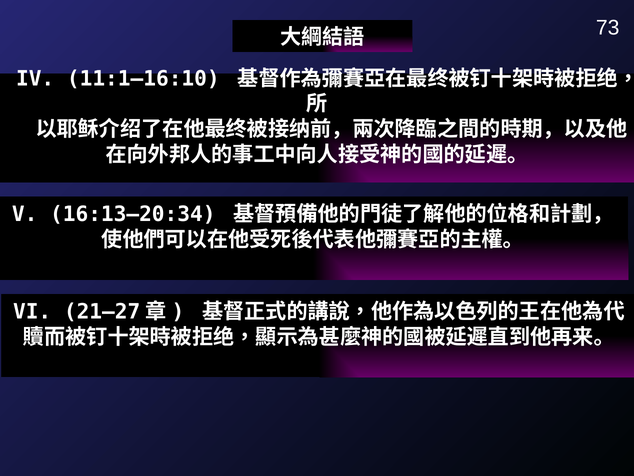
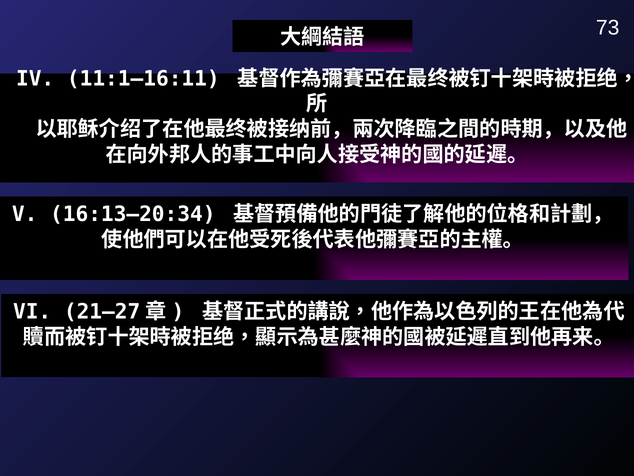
11:1–16:10: 11:1–16:10 -> 11:1–16:11 (143, 79)
